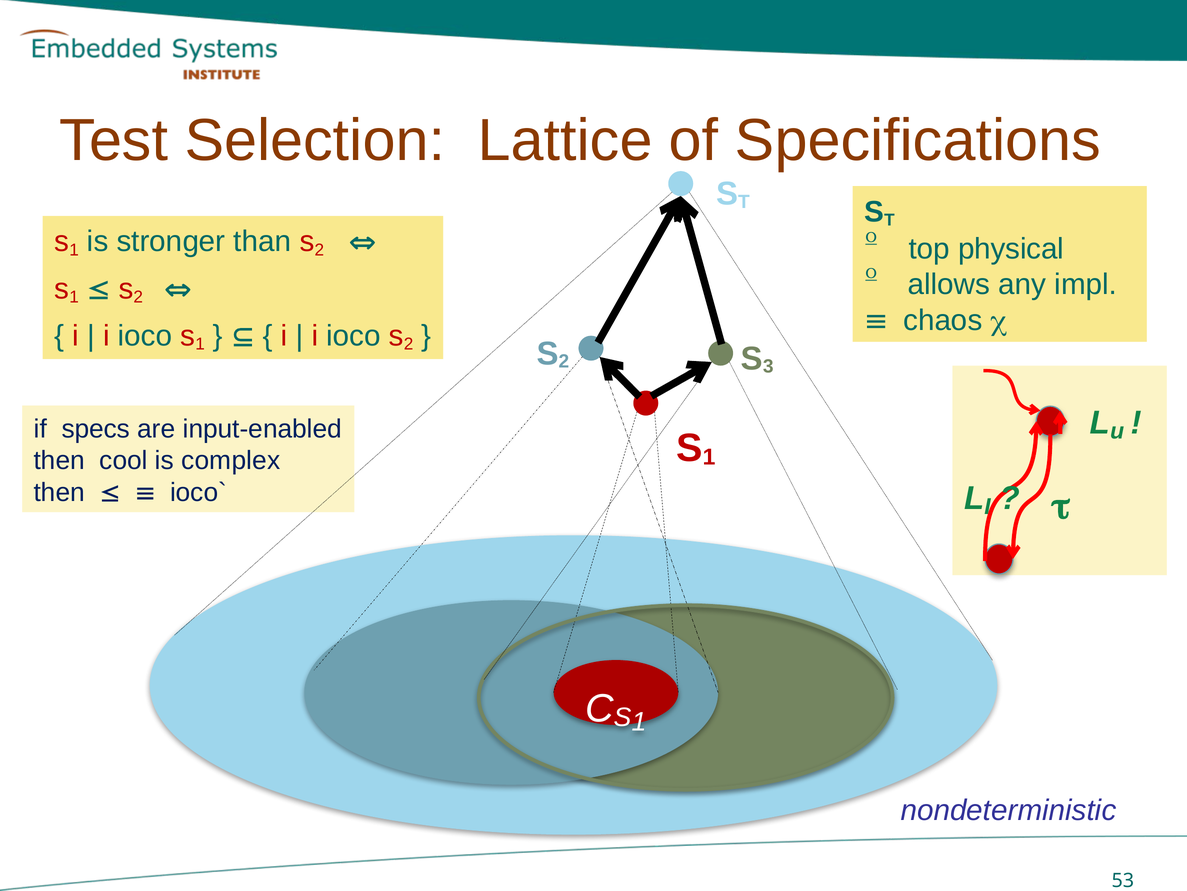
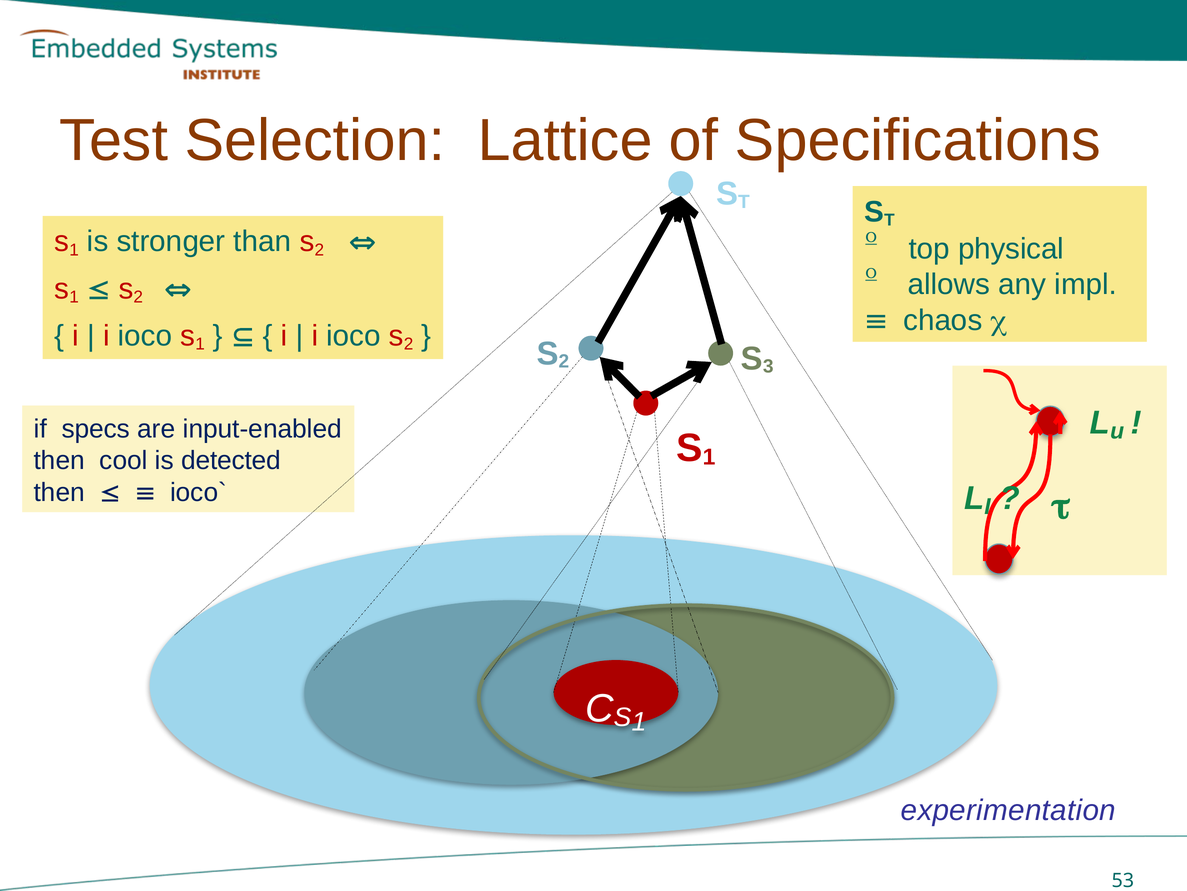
complex: complex -> detected (231, 460)
nondeterministic: nondeterministic -> experimentation (1008, 810)
